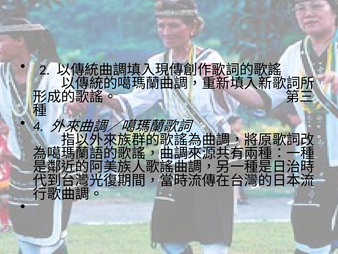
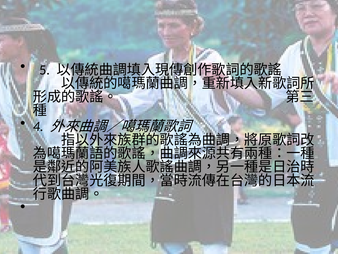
2: 2 -> 5 (45, 70)
